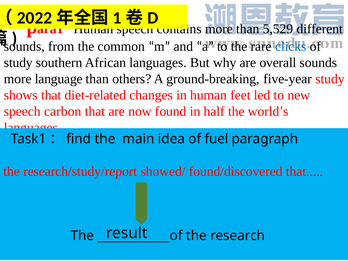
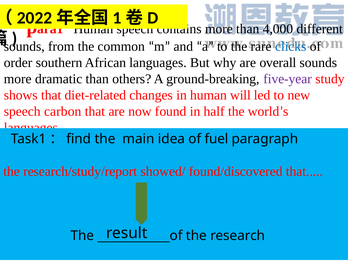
5,529: 5,529 -> 4,000 (278, 29)
study: study -> order (18, 63)
language: language -> dramatic (59, 79)
five-year colour: black -> purple (288, 79)
feet: feet -> will (240, 95)
